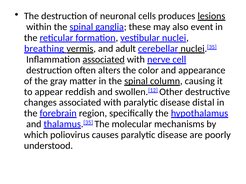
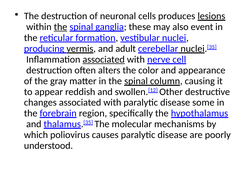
the underline: none -> present (61, 27)
breathing: breathing -> producing (44, 49)
distal: distal -> some (203, 103)
